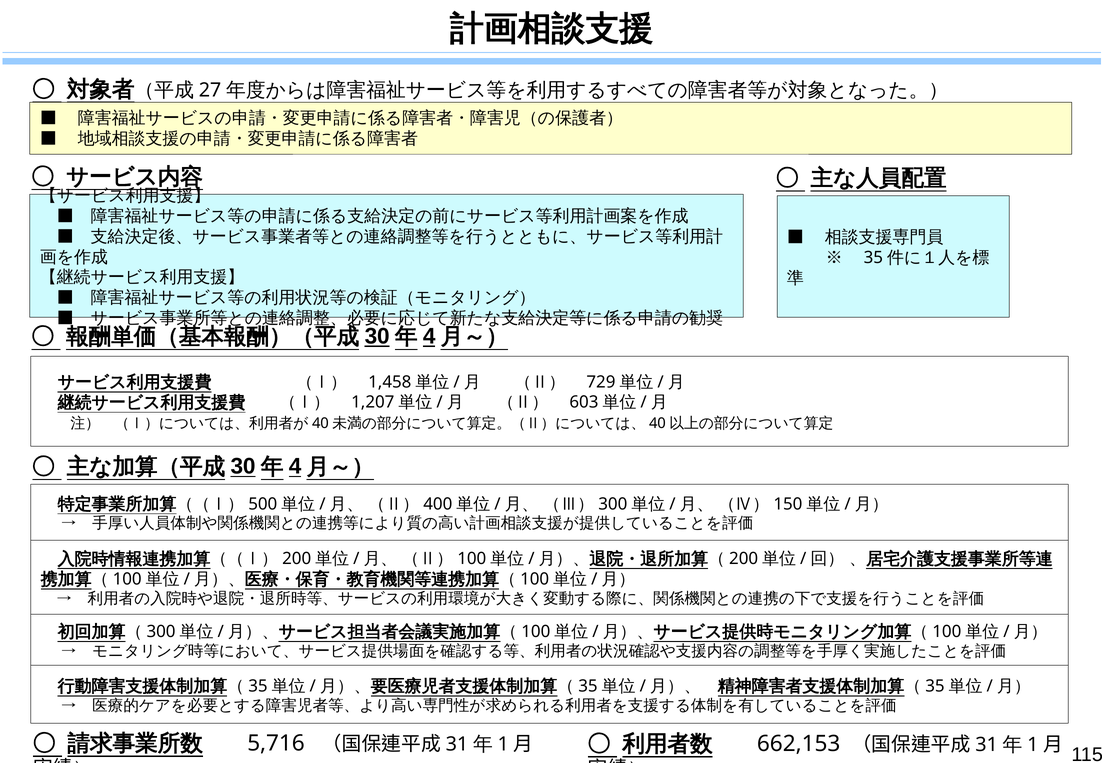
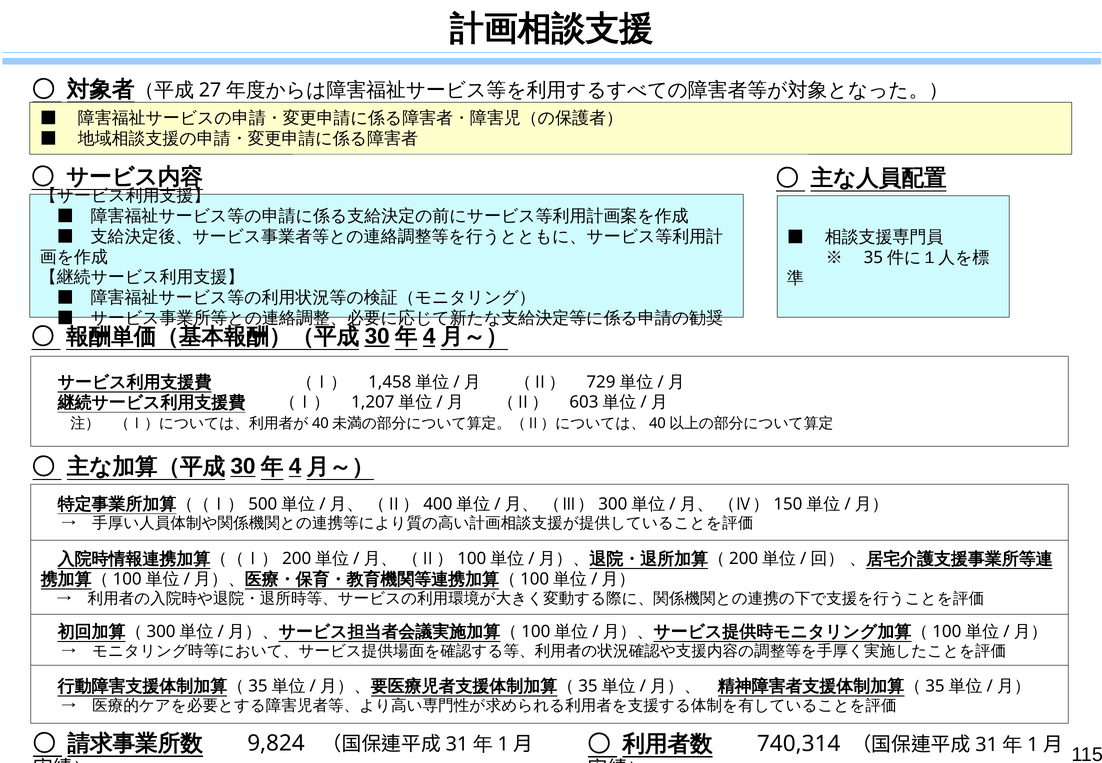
5,716: 5,716 -> 9,824 (276, 743)
662,153: 662,153 -> 740,314 (799, 744)
